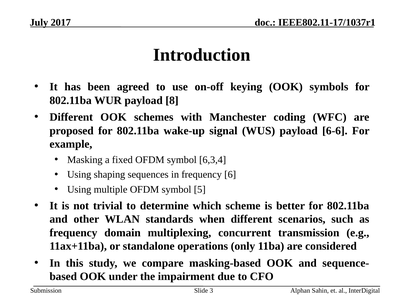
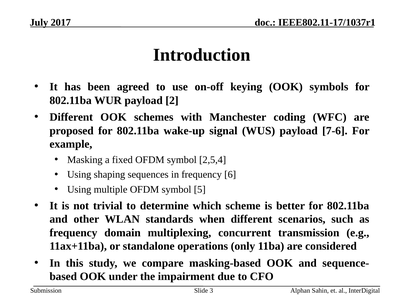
8: 8 -> 2 (172, 100)
6-6: 6-6 -> 7-6 (335, 131)
6,3,4: 6,3,4 -> 2,5,4 (213, 160)
